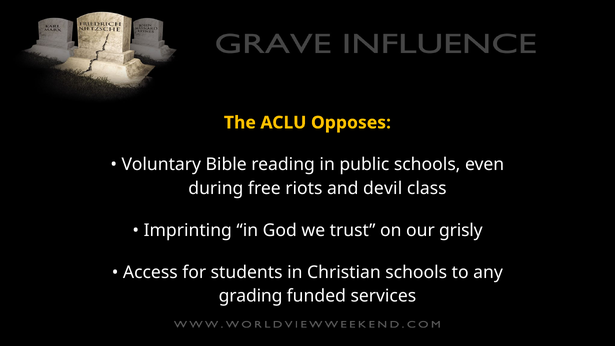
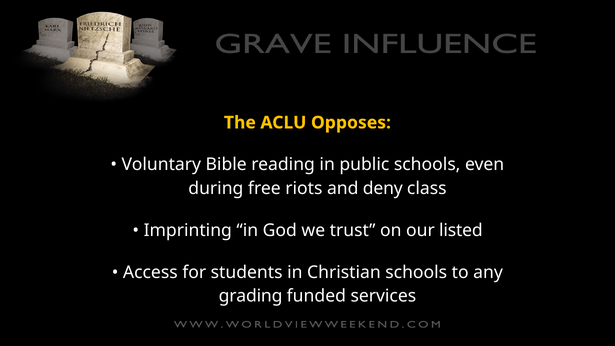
devil: devil -> deny (383, 188)
grisly: grisly -> listed (461, 230)
